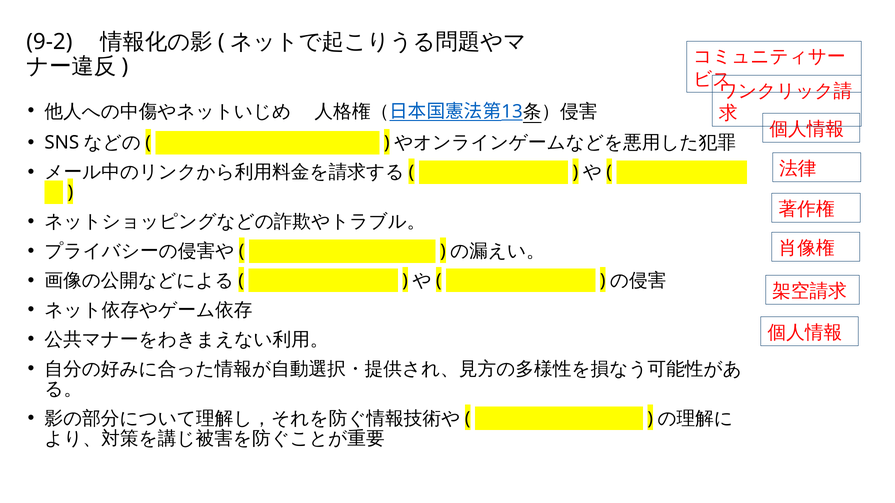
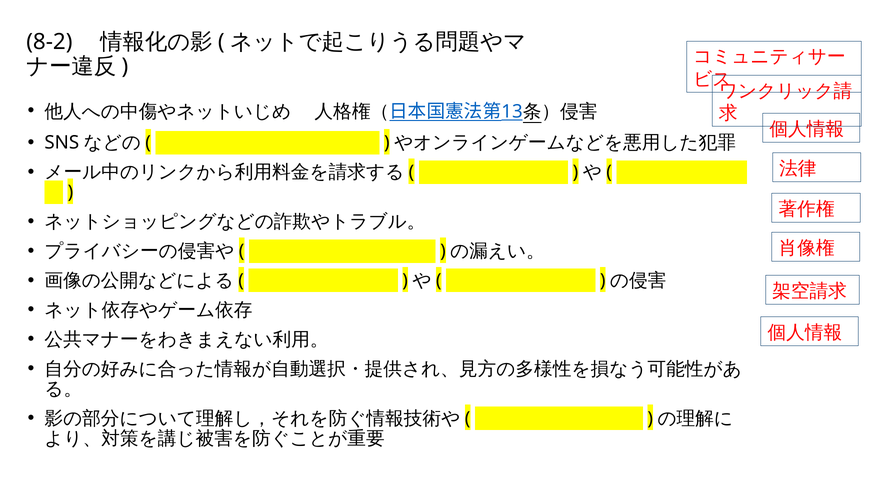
9-2: 9-2 -> 8-2 (49, 42)
